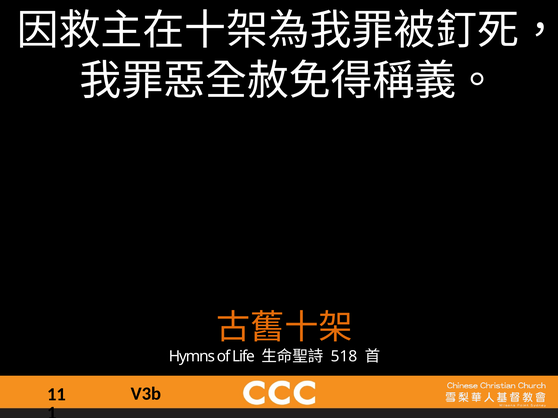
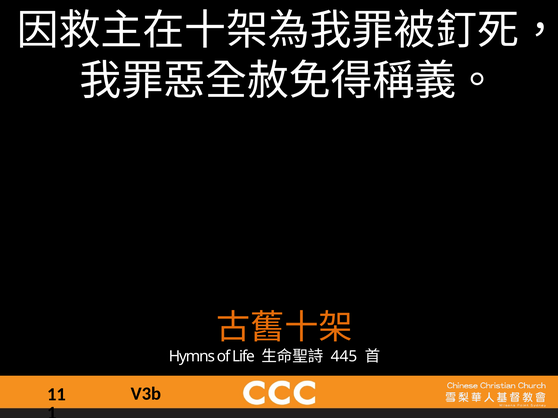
518: 518 -> 445 (344, 357)
